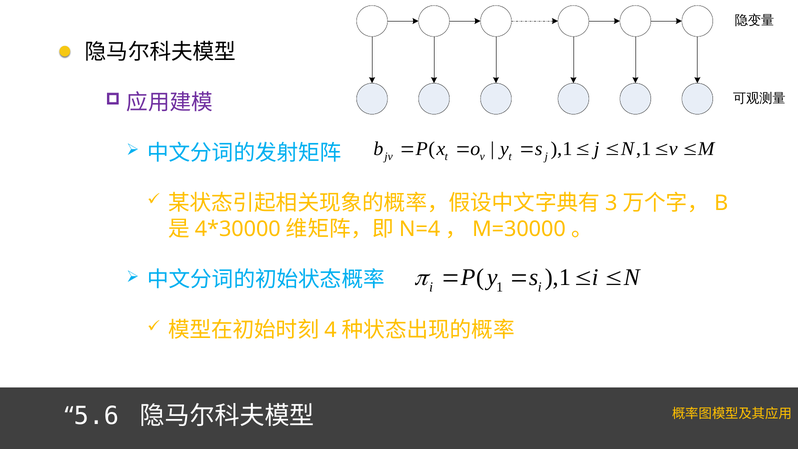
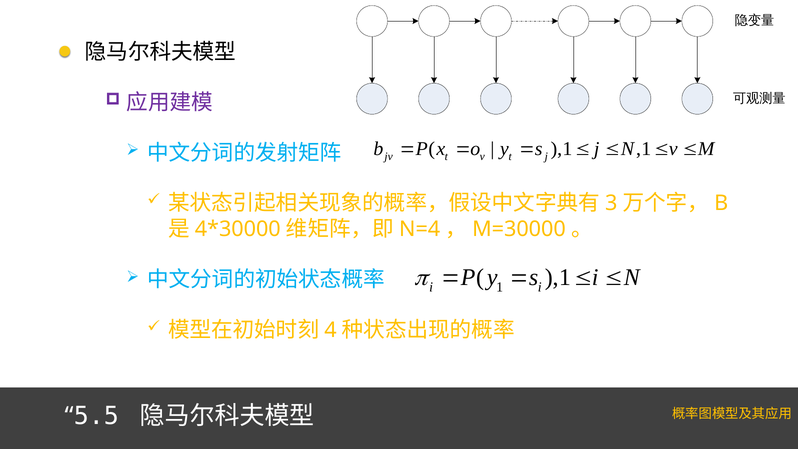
5.6: 5.6 -> 5.5 (96, 416)
